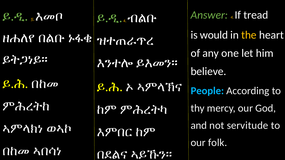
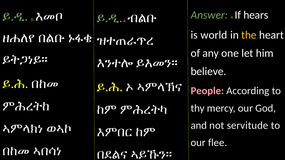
tread: tread -> hears (256, 15)
would: would -> world (214, 35)
People colour: light blue -> pink (207, 91)
folk: folk -> flee (218, 143)
